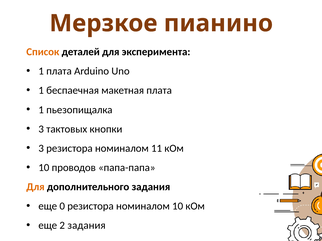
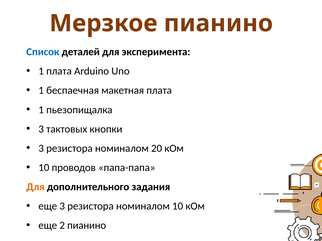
Список colour: orange -> blue (43, 52)
11: 11 -> 20 (157, 149)
еще 0: 0 -> 3 (62, 207)
2 задания: задания -> пианино (87, 226)
